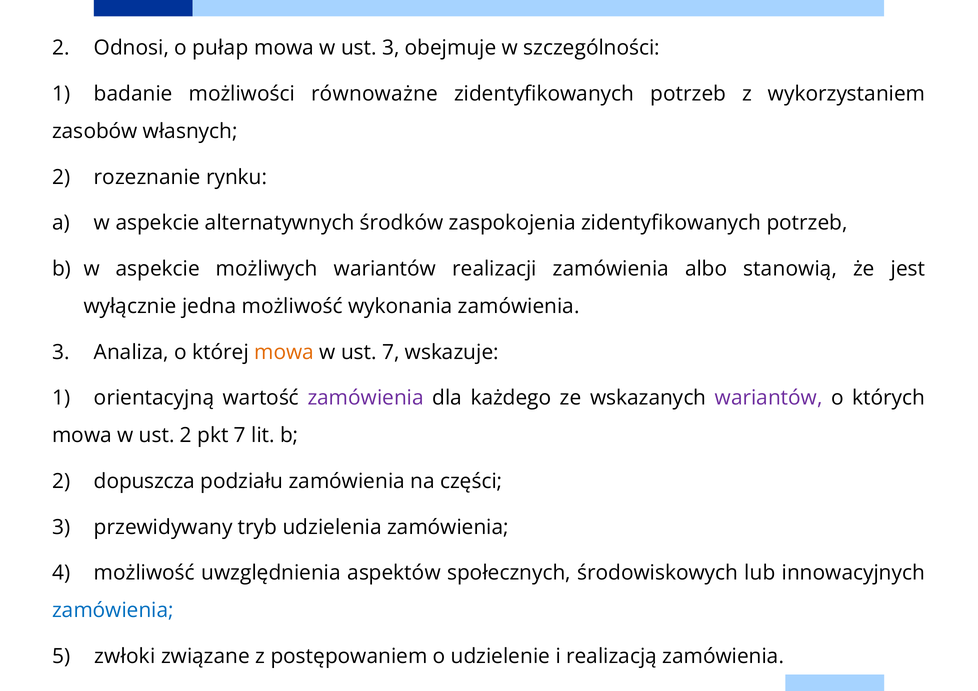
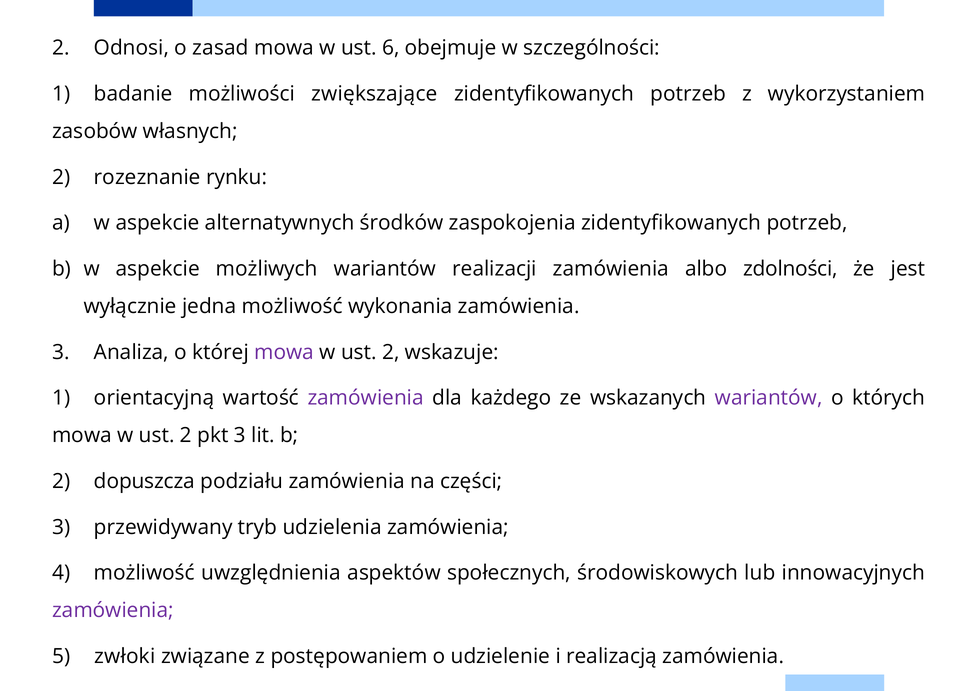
pułap: pułap -> zasad (220, 48)
ust 3: 3 -> 6 (391, 48)
równoważne: równoważne -> zwiększające (374, 94)
stanowią: stanowią -> zdolności (790, 269)
mowa colour: orange -> purple (284, 352)
7: 7 -> 2 (391, 352)
pkt 7: 7 -> 3 (240, 436)
zamówienia colour: blue -> purple (113, 611)
